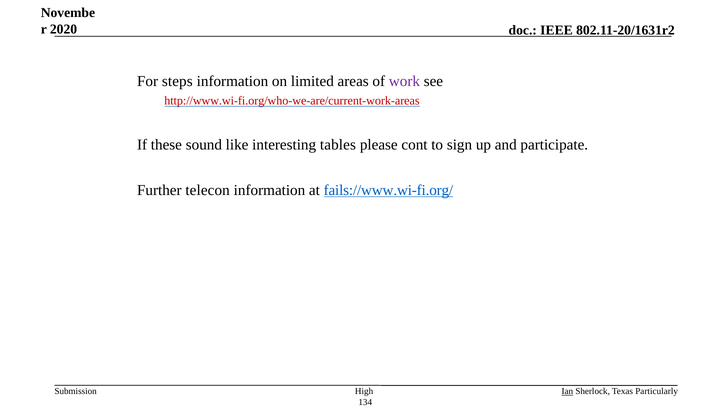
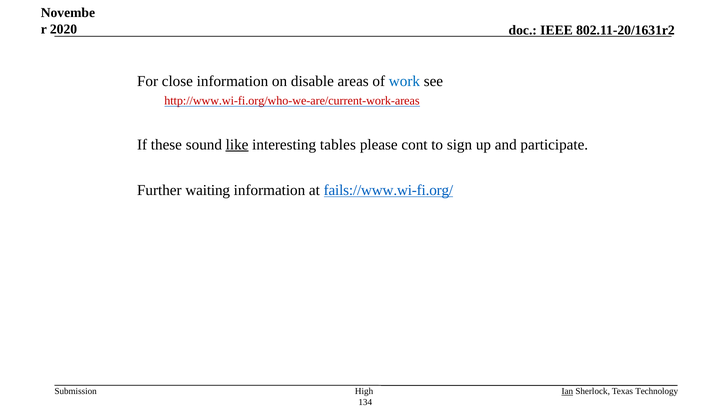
steps: steps -> close (177, 81)
limited: limited -> disable (312, 81)
work colour: purple -> blue (404, 81)
like underline: none -> present (237, 145)
telecon: telecon -> waiting (208, 190)
Particularly: Particularly -> Technology (657, 392)
